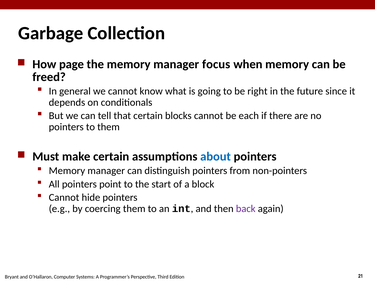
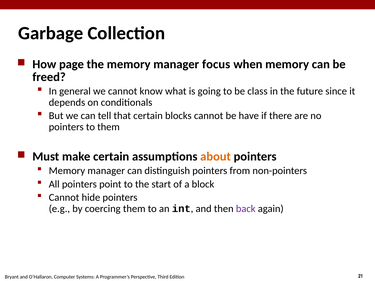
right: right -> class (257, 91)
each: each -> have (249, 116)
about colour: blue -> orange (216, 157)
